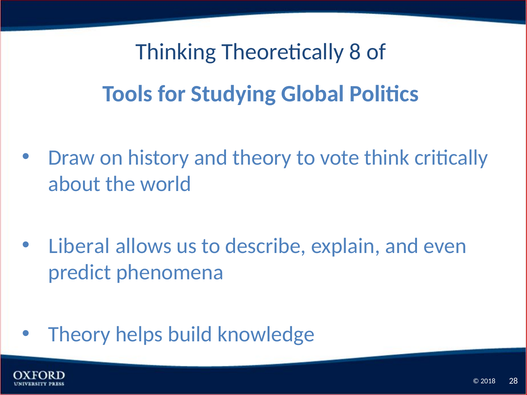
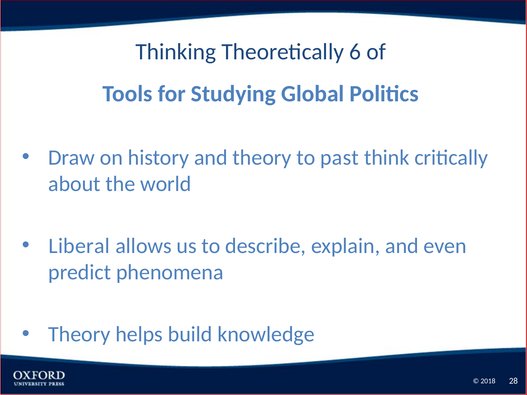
8: 8 -> 6 (355, 52)
vote: vote -> past (340, 158)
